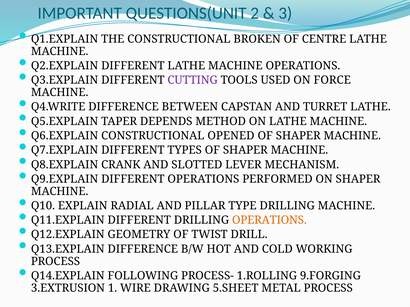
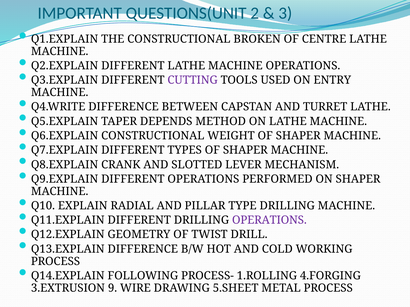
FORCE: FORCE -> ENTRY (332, 80)
OPENED: OPENED -> WEIGHT (231, 136)
OPERATIONS colour: orange -> purple (269, 221)
9.FORGING: 9.FORGING -> 4.FORGING (330, 276)
1: 1 -> 9 (113, 288)
